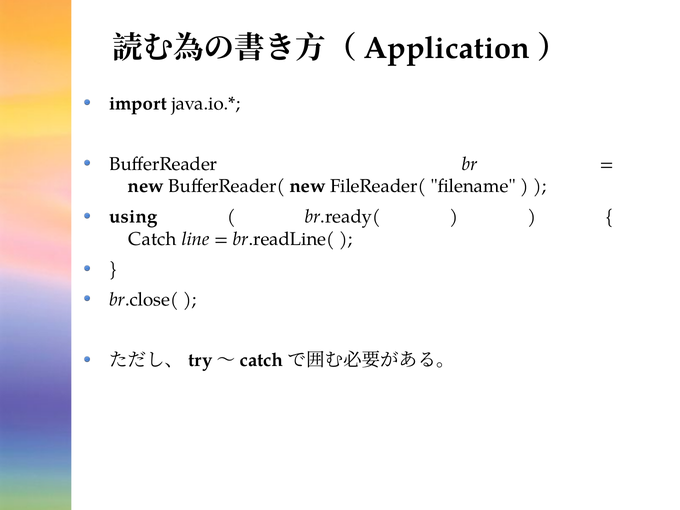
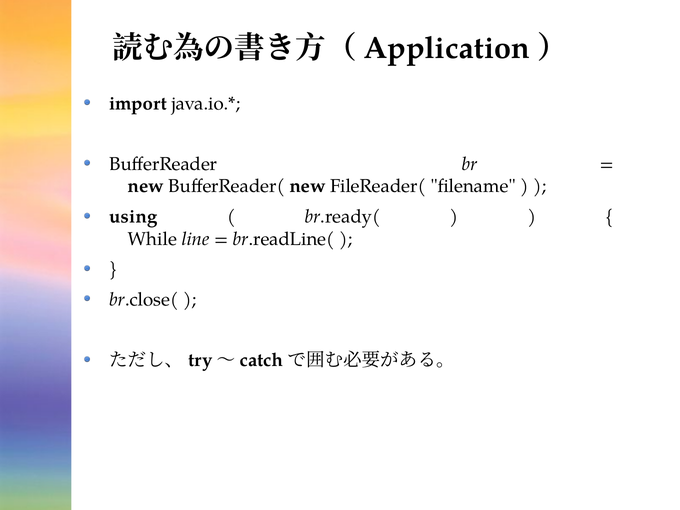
Catch: Catch -> While (152, 239)
